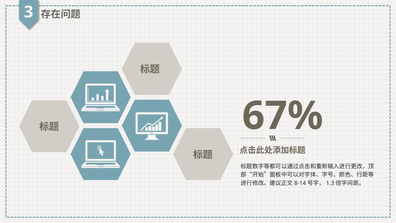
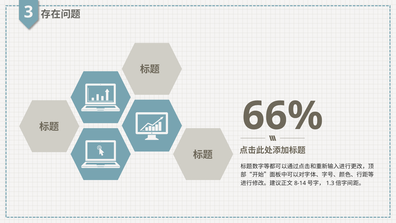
67%: 67% -> 66% (283, 116)
